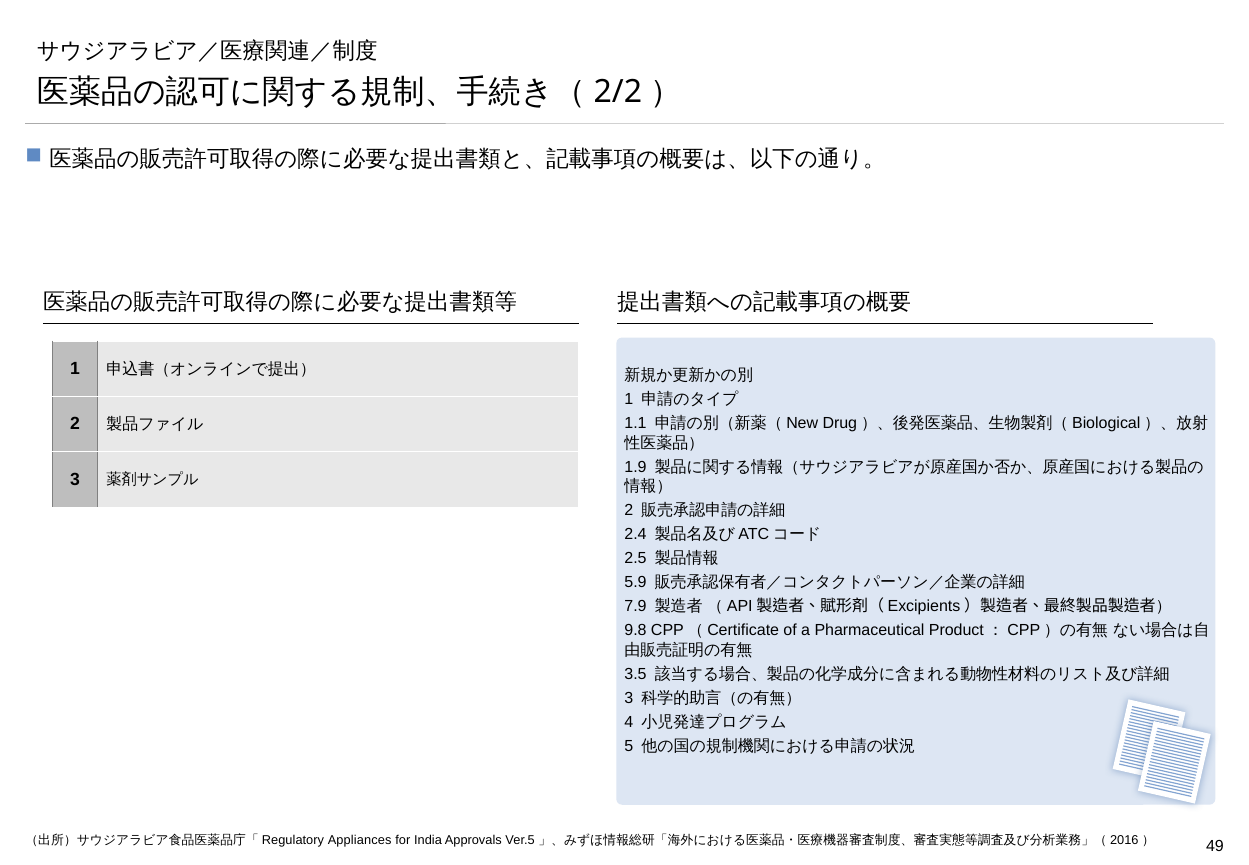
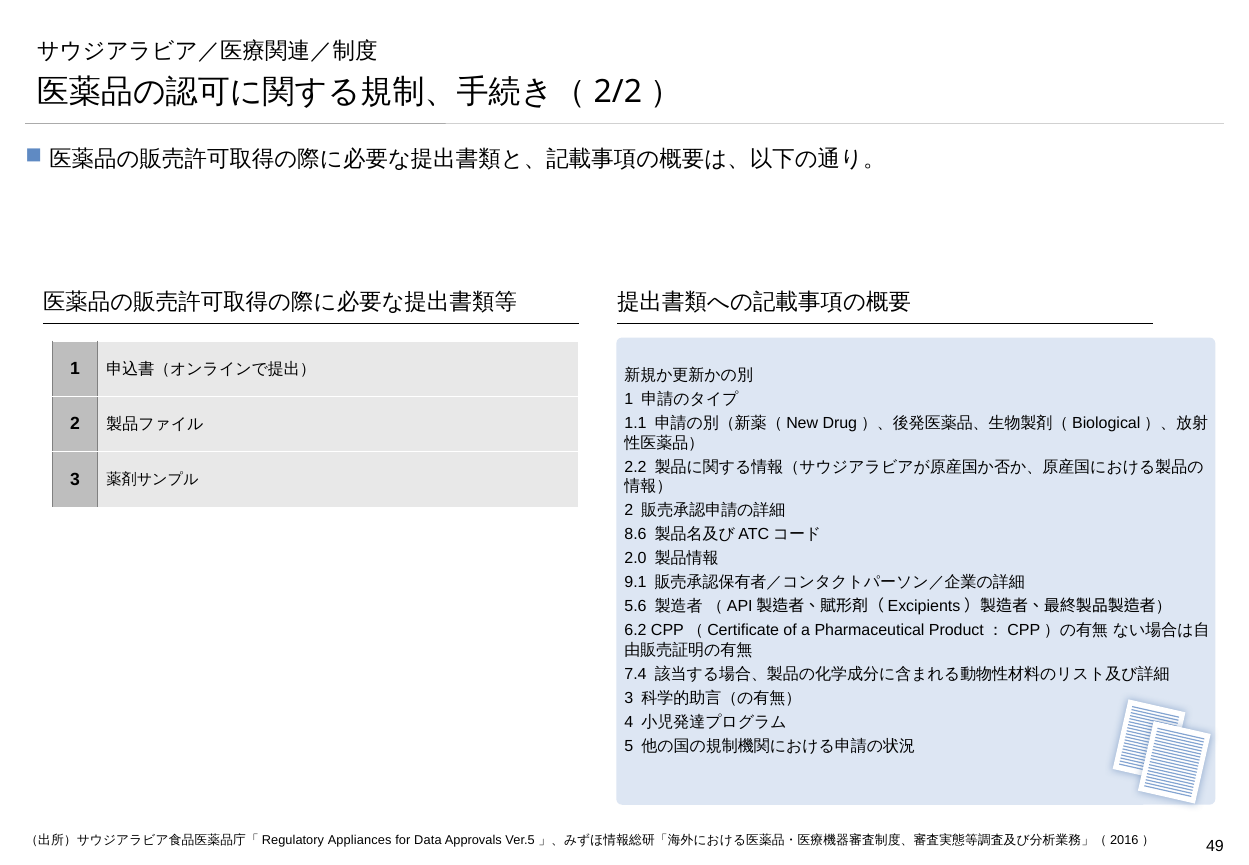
1.9: 1.9 -> 2.2 (636, 467)
2.4: 2.4 -> 8.6 (636, 534)
2.5: 2.5 -> 2.0 (636, 558)
5.9: 5.9 -> 9.1 (636, 582)
7.9: 7.9 -> 5.6 (636, 606)
9.8: 9.8 -> 6.2 (636, 630)
3.5: 3.5 -> 7.4 (636, 674)
India: India -> Data (428, 840)
